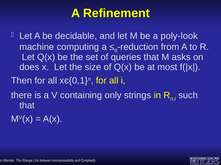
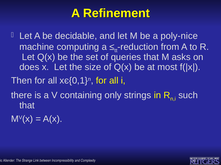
poly-look: poly-look -> poly-nice (179, 36)
